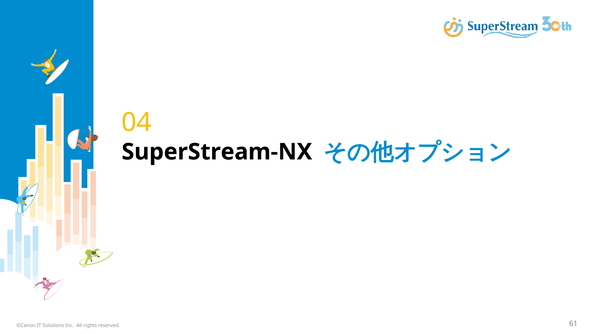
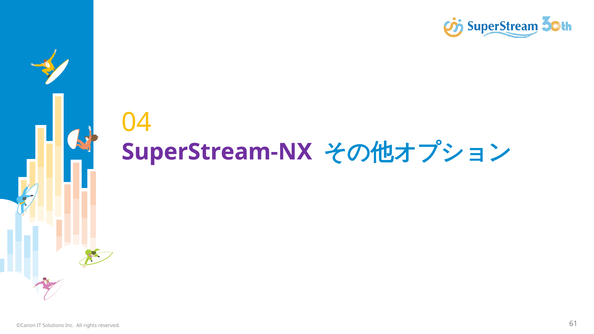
SuperStream-NX colour: black -> purple (217, 152)
